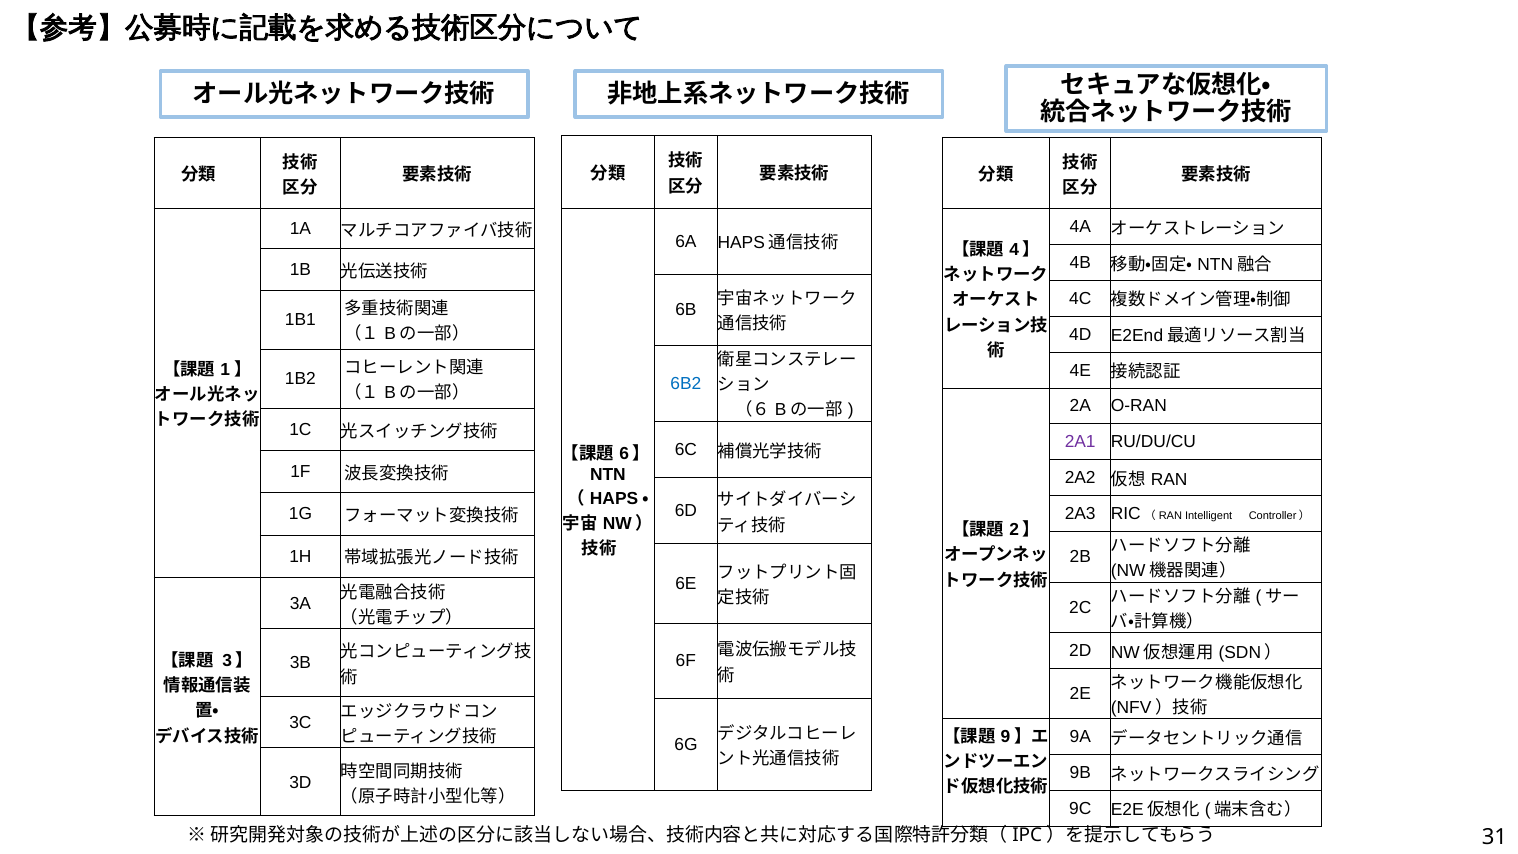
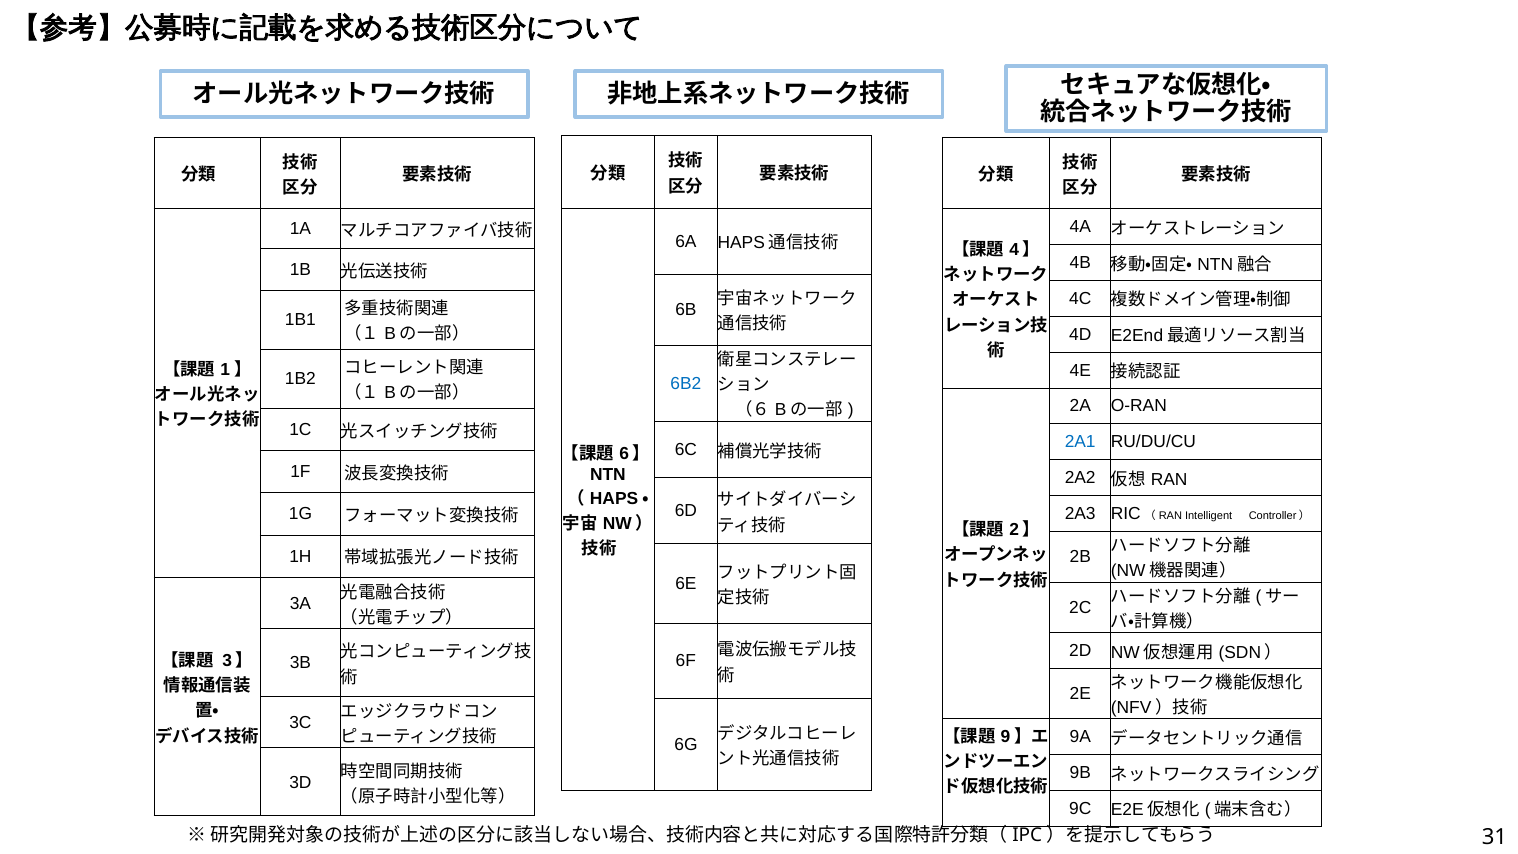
2A1 colour: purple -> blue (1080, 442)
